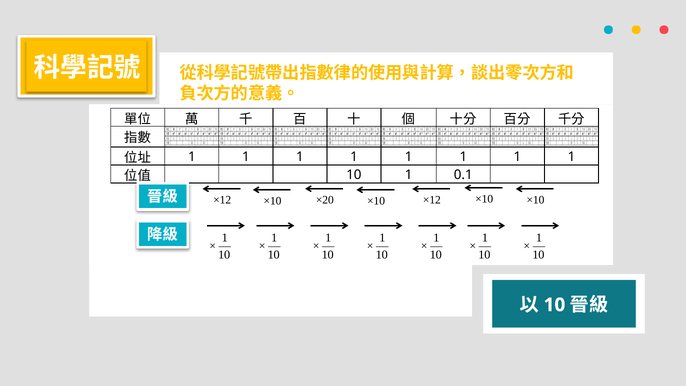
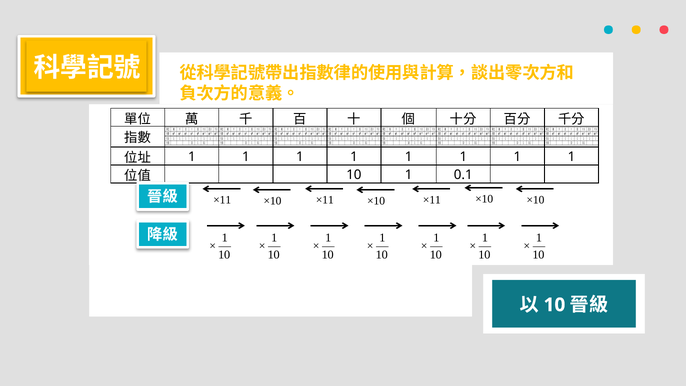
×12: ×12 -> ×11 (222, 200)
×20: ×20 -> ×11 (325, 200)
×12: ×12 -> ×11 (432, 200)
